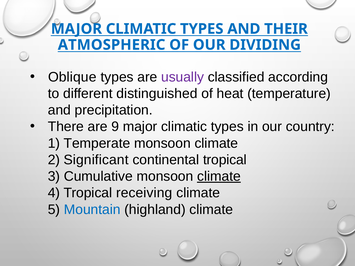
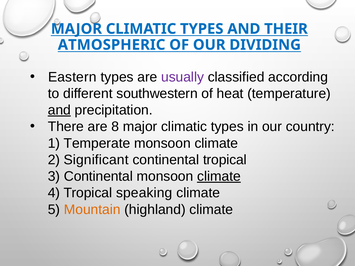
Oblique: Oblique -> Eastern (72, 77)
distinguished: distinguished -> southwestern (157, 94)
and underline: none -> present (59, 110)
9: 9 -> 8 (115, 127)
3 Cumulative: Cumulative -> Continental (98, 177)
receiving: receiving -> speaking (144, 193)
Mountain colour: blue -> orange (92, 210)
